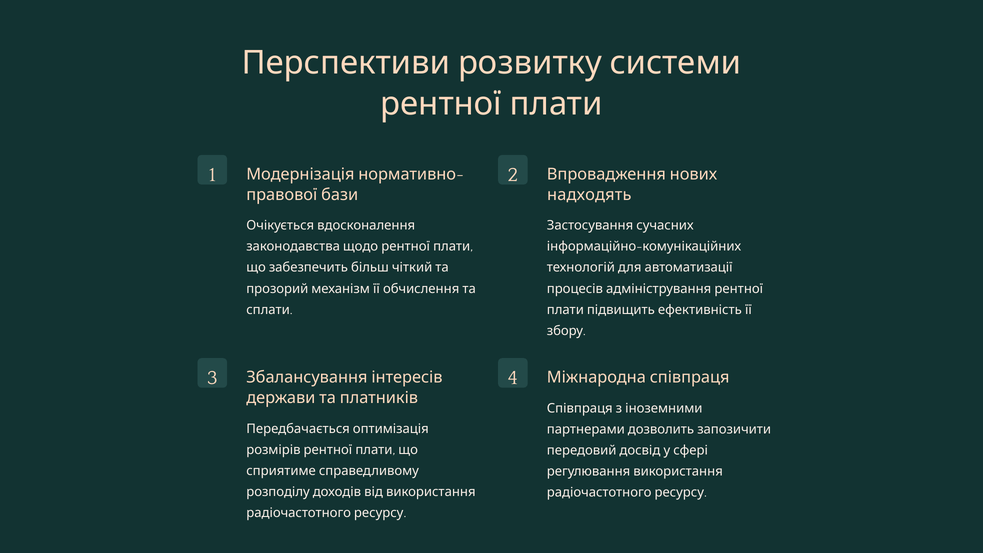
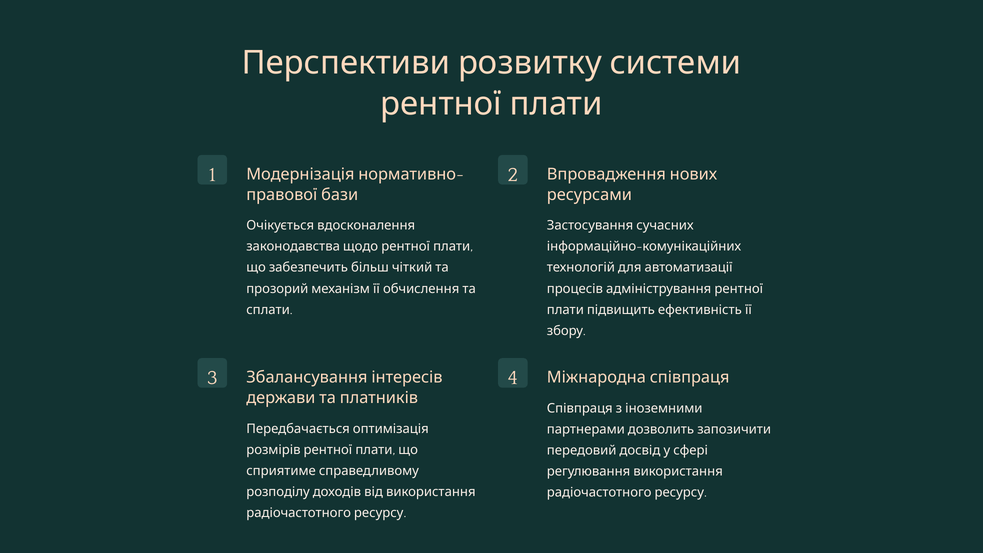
надходять: надходять -> ресурсами (589, 195)
